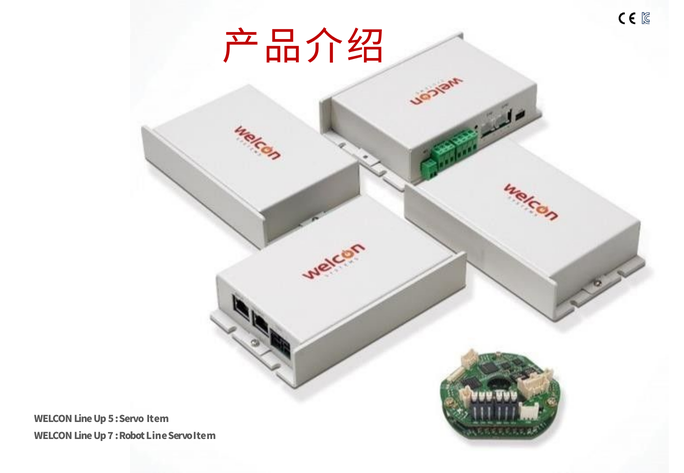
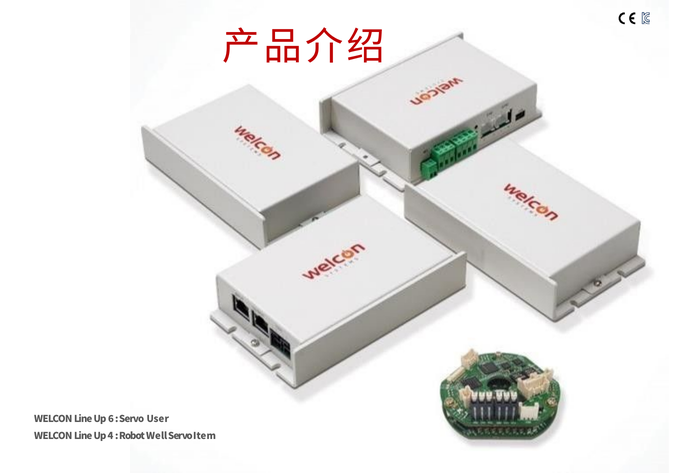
5: 5 -> 6 (111, 419)
Item: Item -> User (158, 419)
7: 7 -> 4 (111, 437)
Robot Line: Line -> Well (157, 437)
